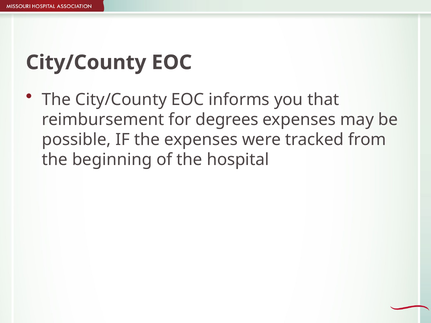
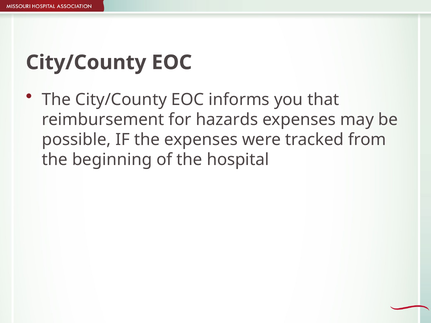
degrees: degrees -> hazards (227, 120)
